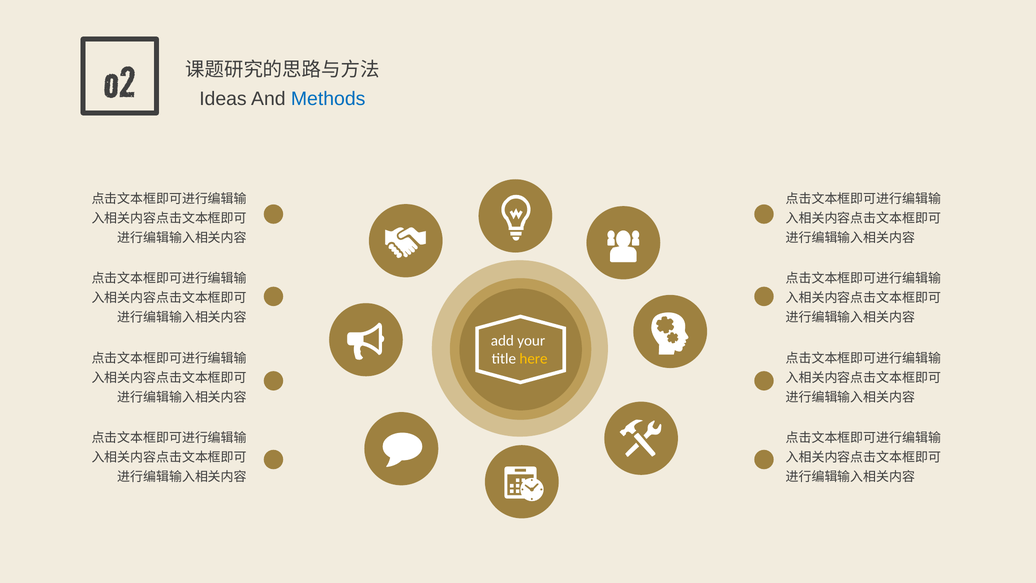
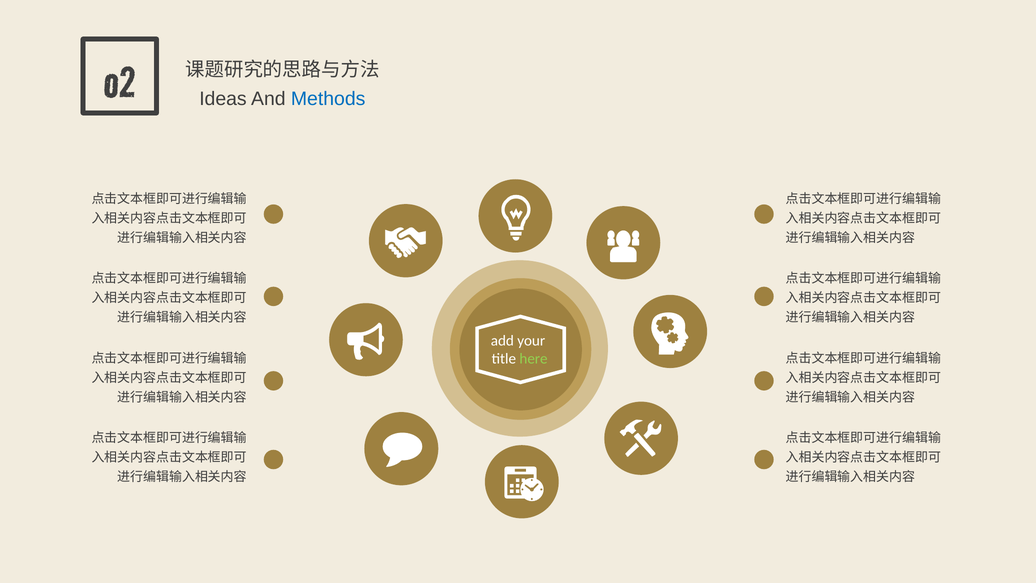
here colour: yellow -> light green (534, 359)
